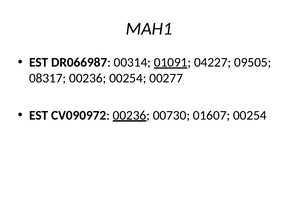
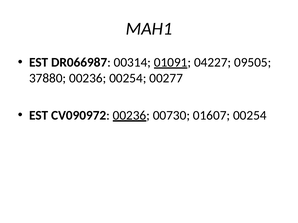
08317: 08317 -> 37880 (48, 78)
